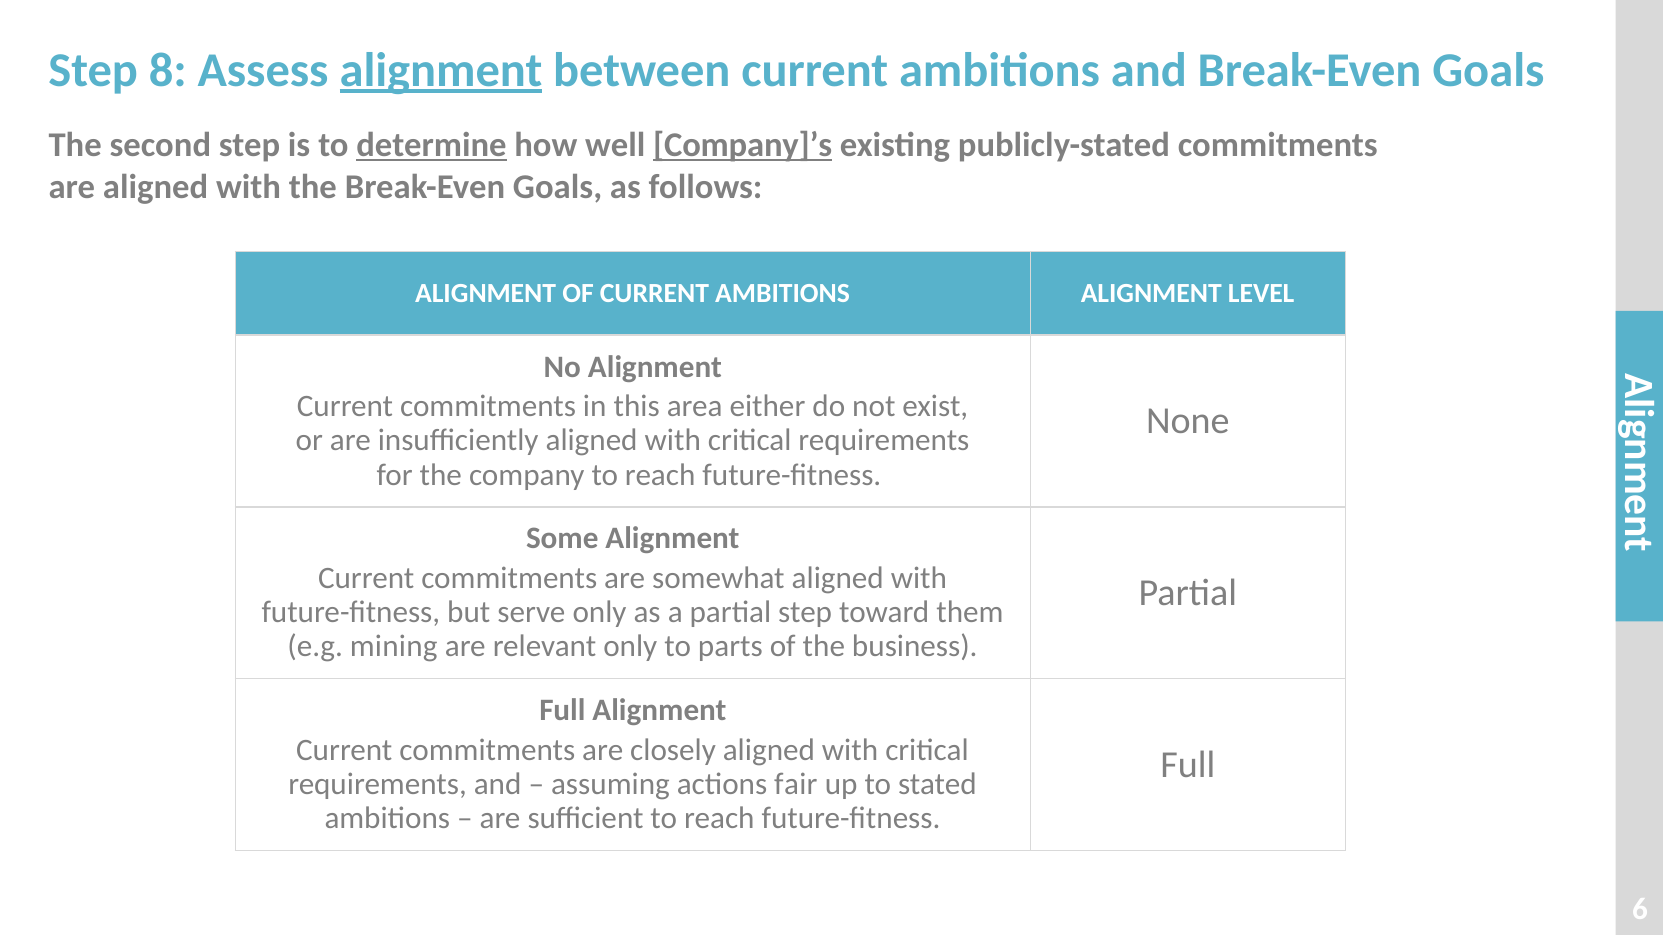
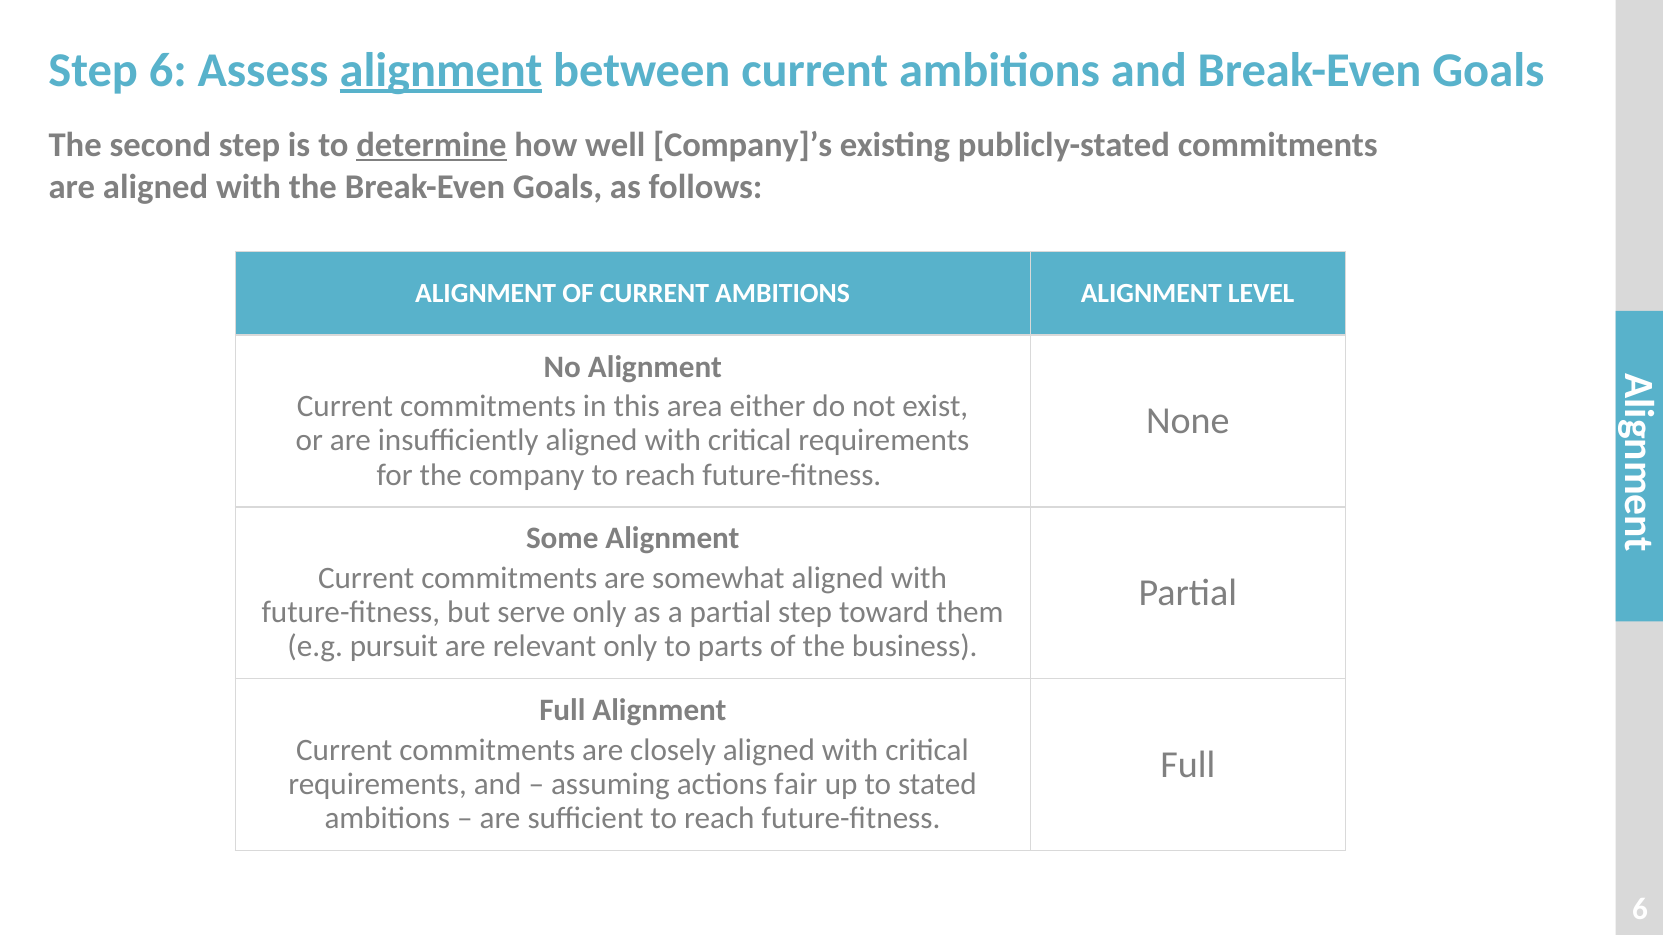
Step 8: 8 -> 6 (168, 70)
Company]’s underline: present -> none (743, 145)
mining: mining -> pursuit (394, 647)
